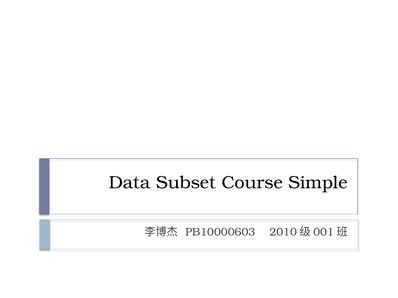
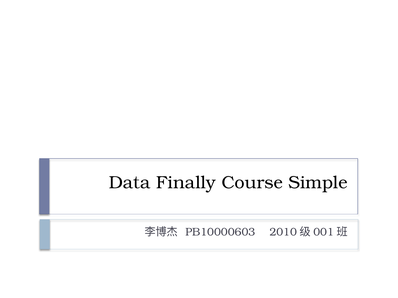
Subset: Subset -> Finally (186, 183)
